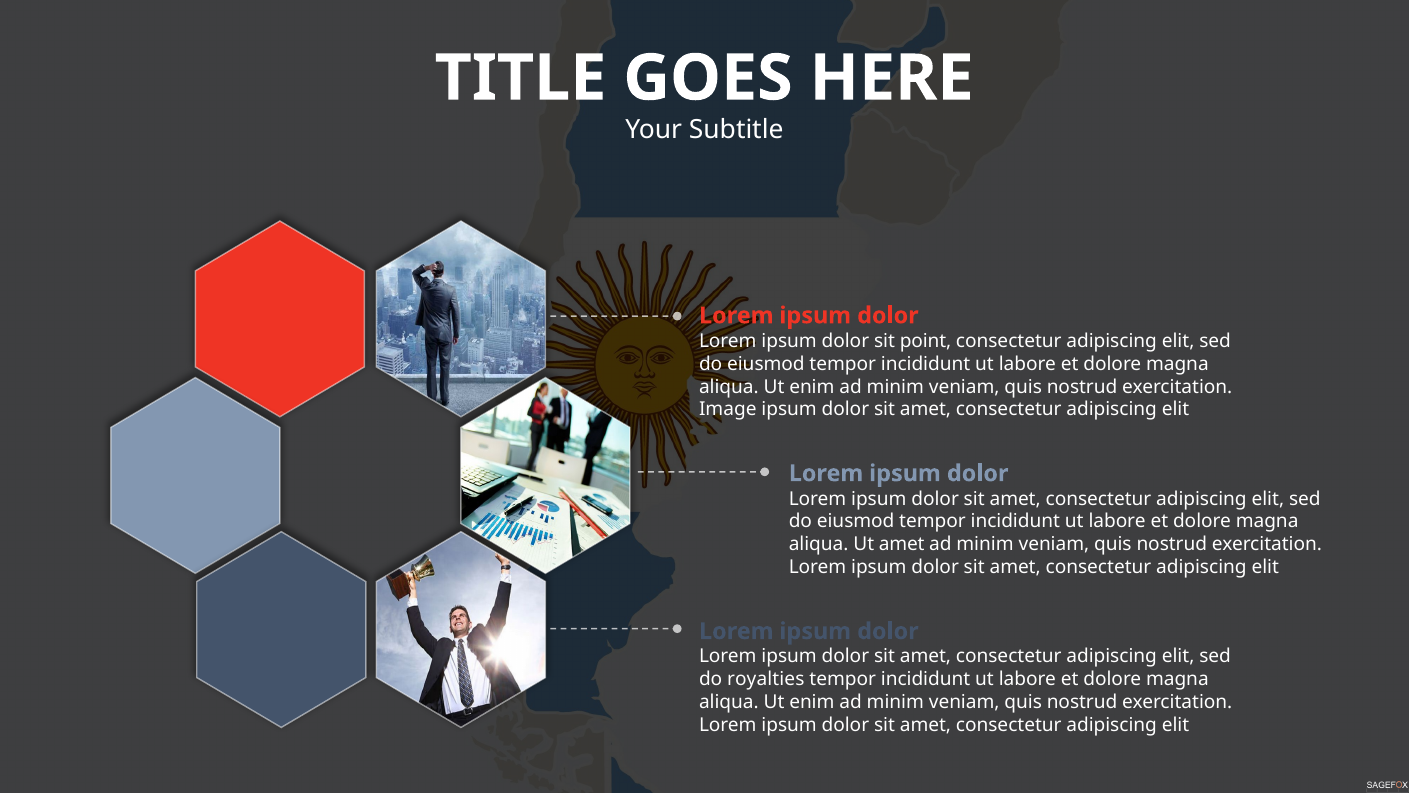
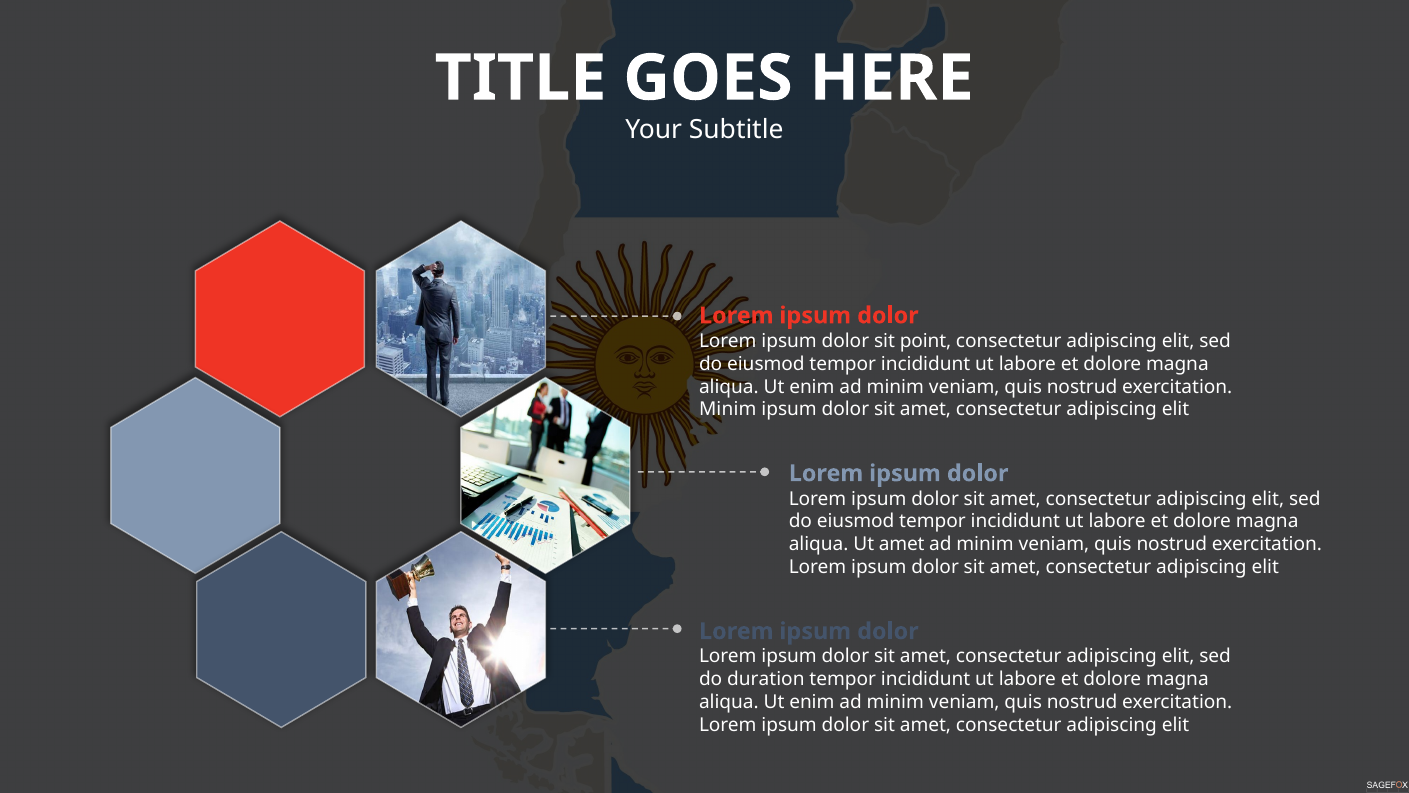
Image: Image -> Minim (728, 409)
royalties: royalties -> duration (766, 679)
